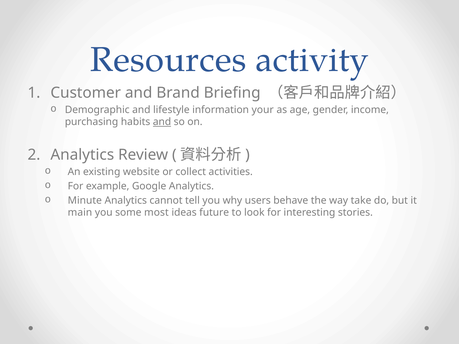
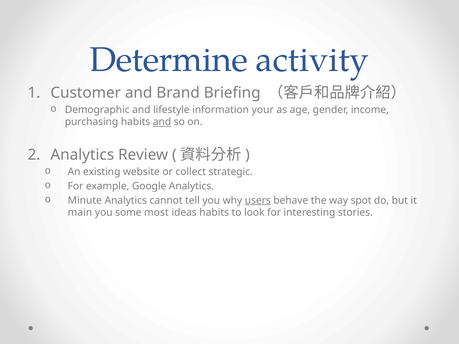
Resources: Resources -> Determine (169, 60)
activities: activities -> strategic (231, 172)
users underline: none -> present (258, 200)
take: take -> spot (361, 200)
ideas future: future -> habits (214, 213)
